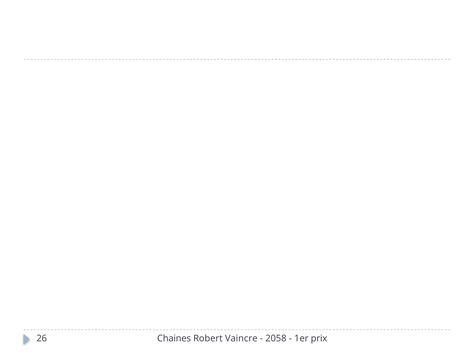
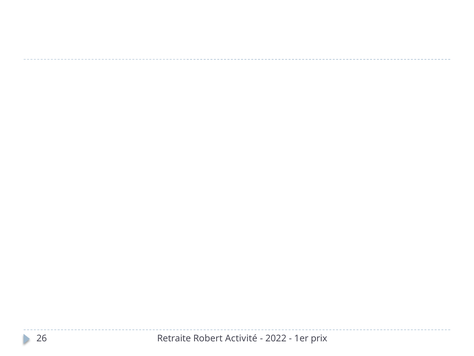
Chaines: Chaines -> Retraite (174, 338)
Vaincre: Vaincre -> Activité (241, 338)
2058: 2058 -> 2022 (276, 338)
